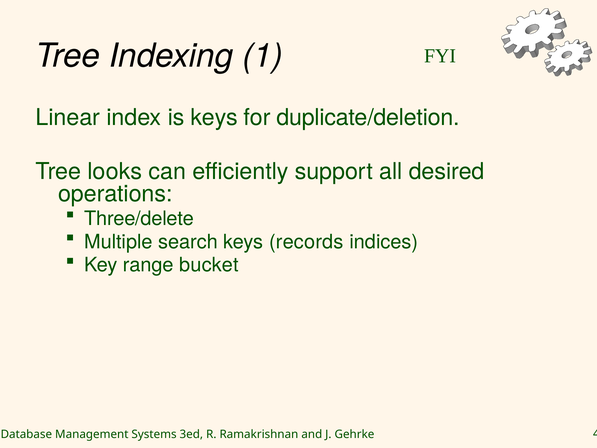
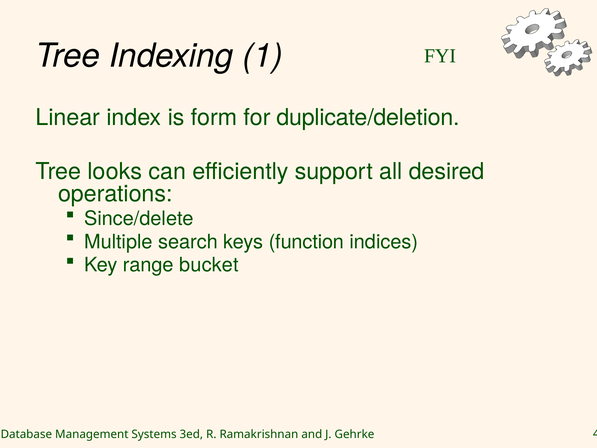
is keys: keys -> form (214, 118)
Three/delete: Three/delete -> Since/delete (139, 219)
records: records -> function (306, 242)
